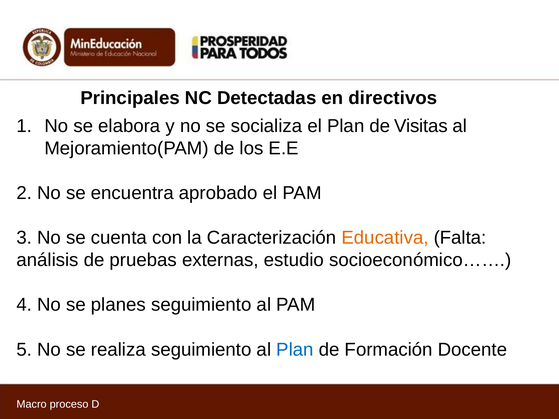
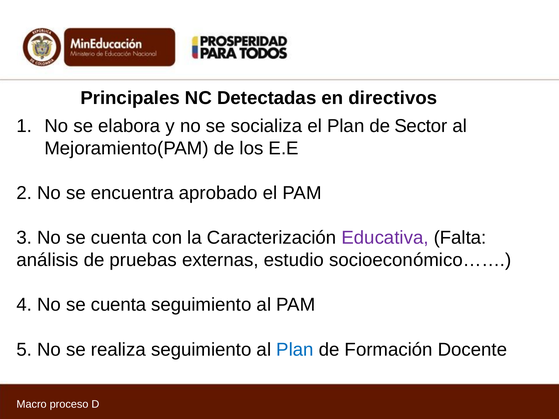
Visitas: Visitas -> Sector (421, 126)
Educativa colour: orange -> purple (385, 238)
4 No se planes: planes -> cuenta (119, 305)
